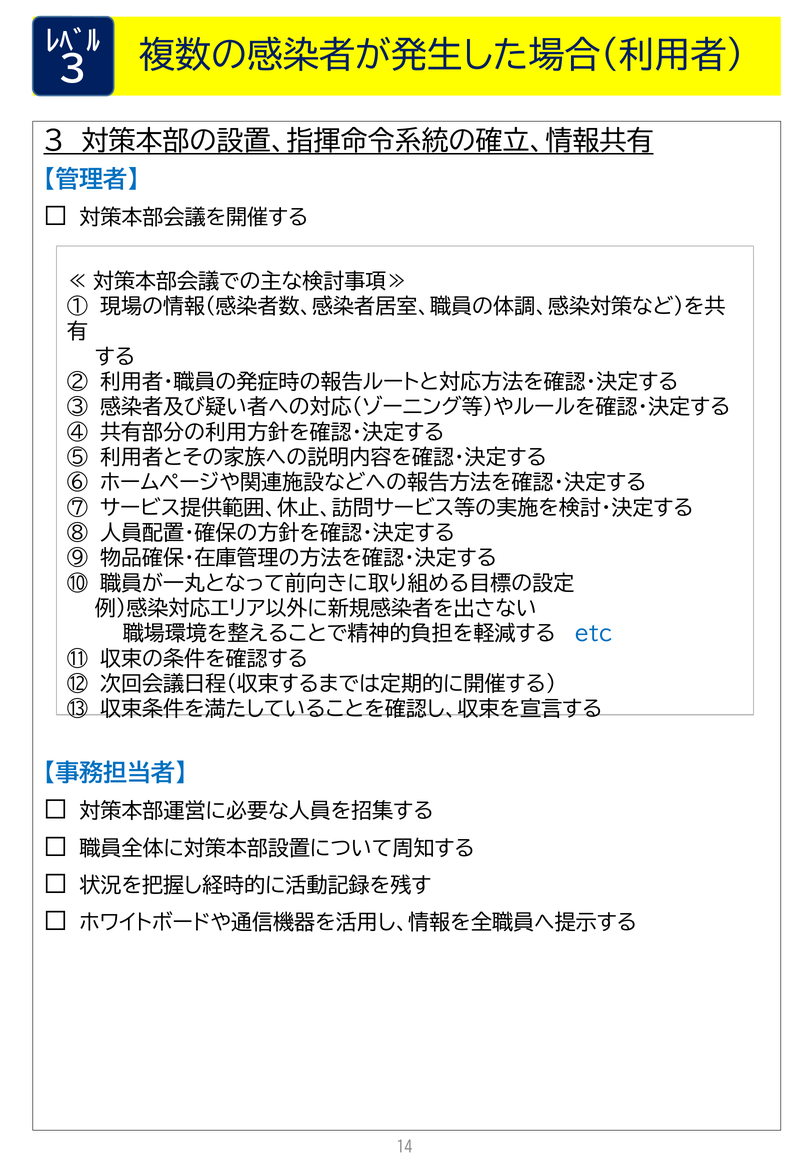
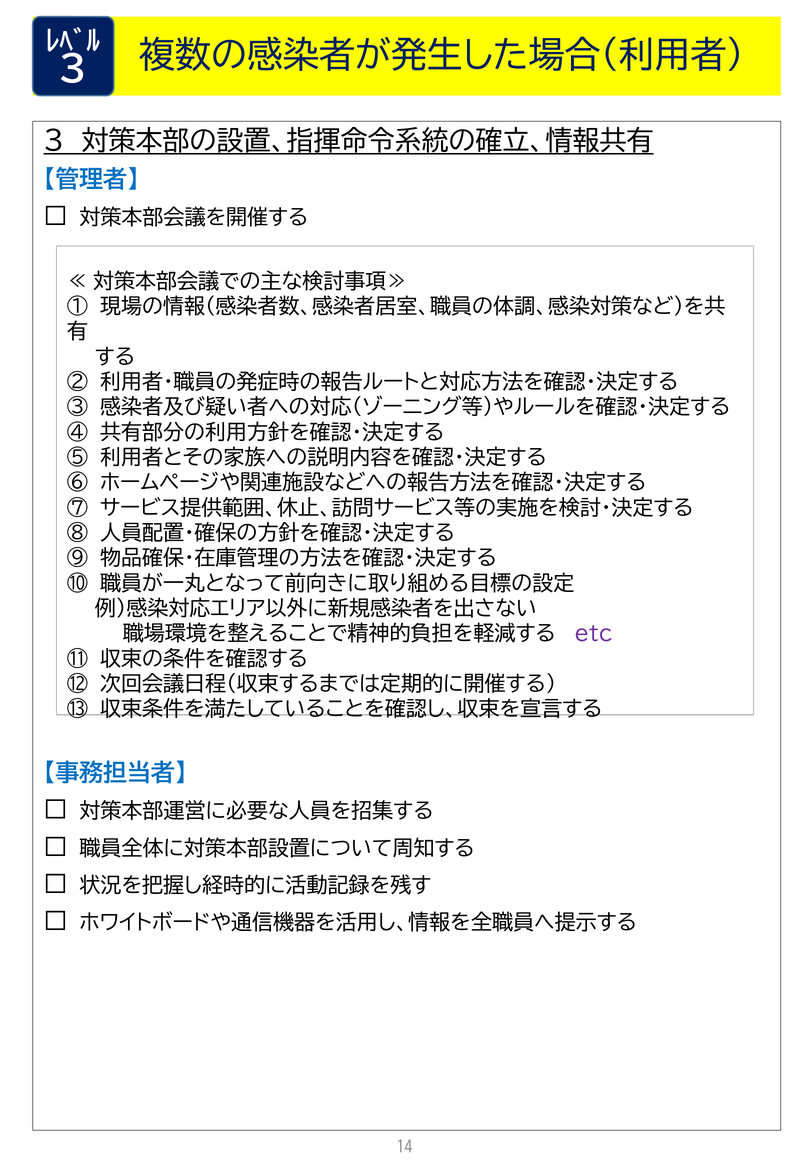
etc colour: blue -> purple (593, 634)
